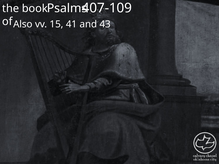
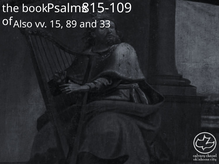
407-109: 407-109 -> 815-109 (107, 8)
41: 41 -> 89 (71, 24)
43: 43 -> 33 (105, 24)
